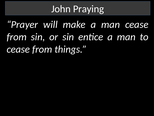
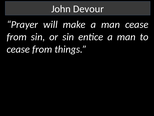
Praying: Praying -> Devour (88, 9)
